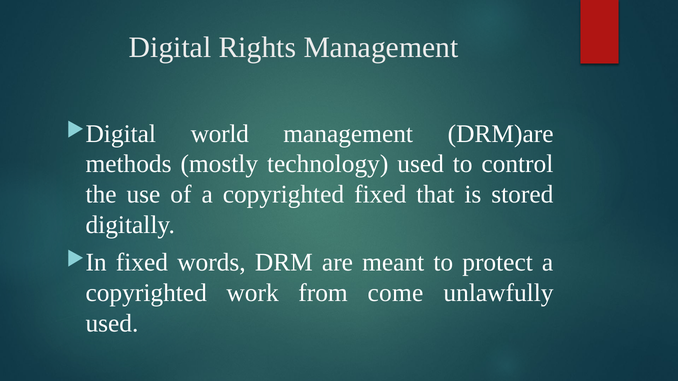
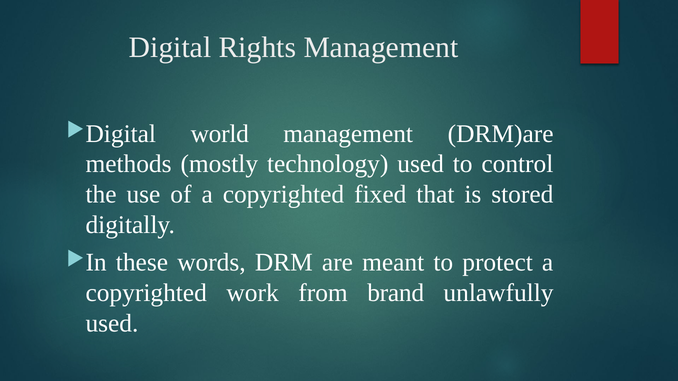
fixed: fixed -> these (142, 263)
come: come -> brand (396, 293)
